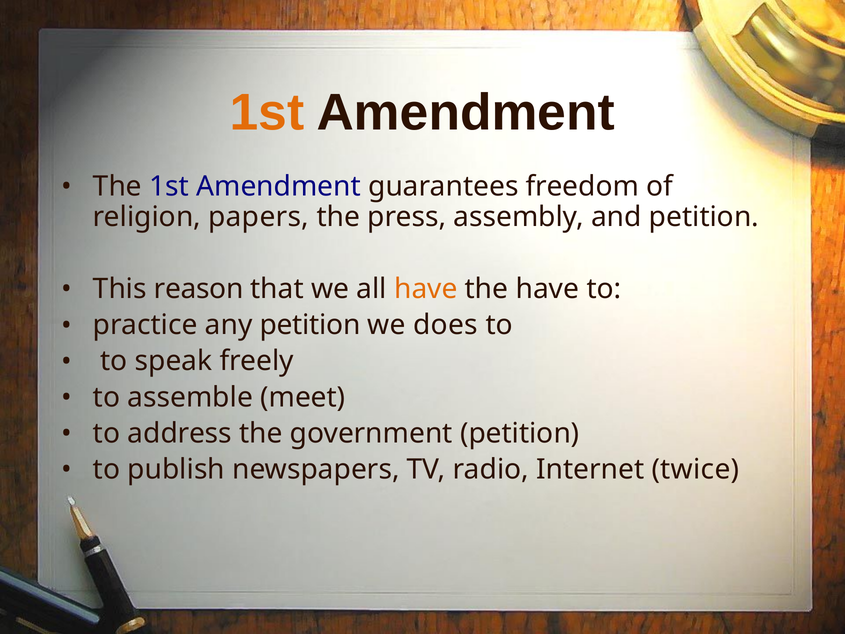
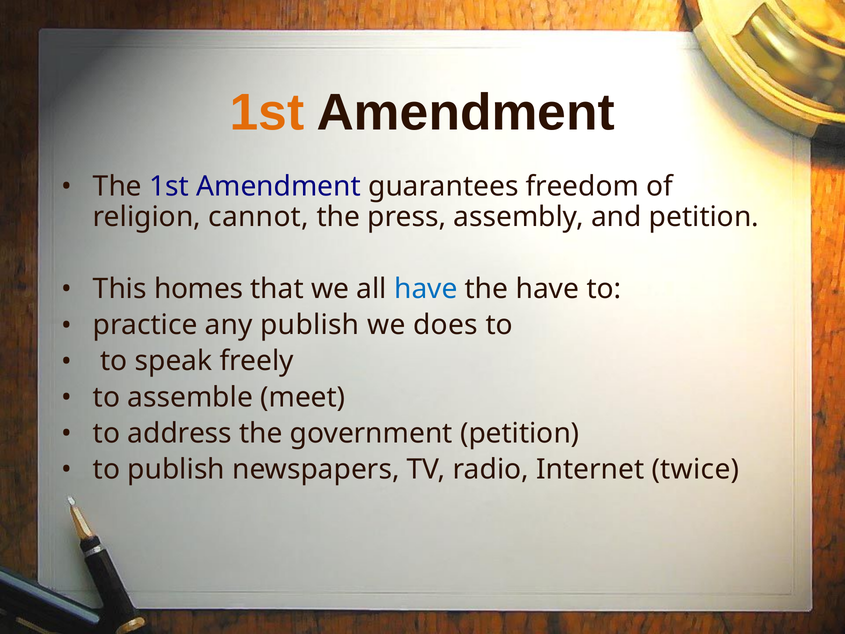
papers: papers -> cannot (259, 217)
reason: reason -> homes (199, 289)
have colour: orange -> blue (426, 289)
any petition: petition -> publish (310, 325)
